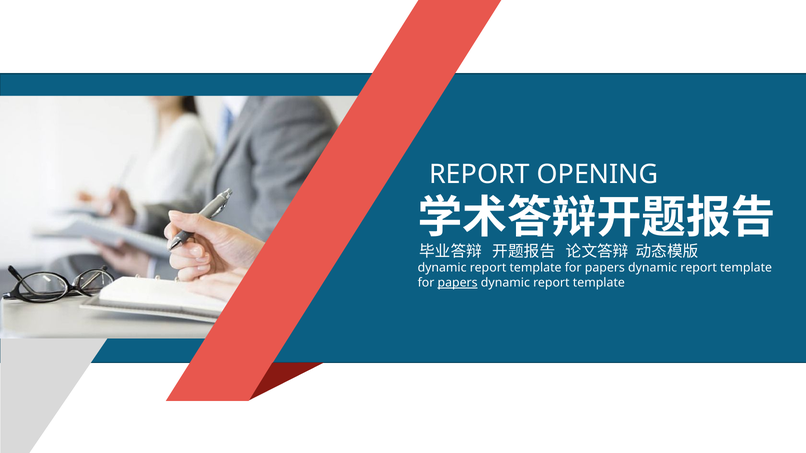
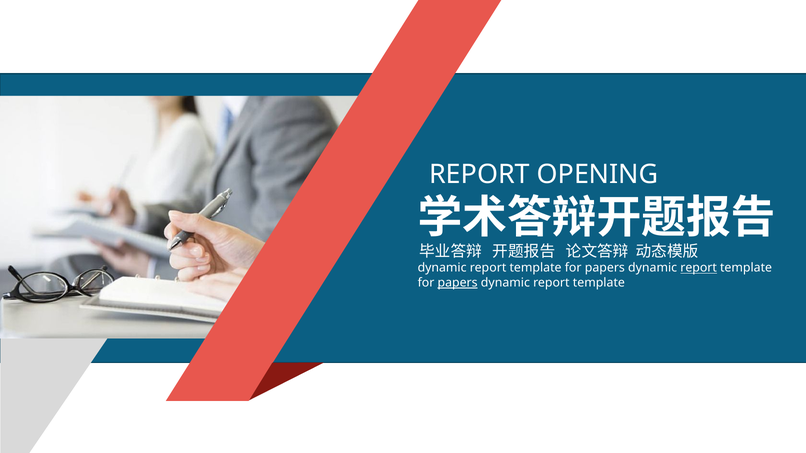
report underline: none -> present (699, 268)
